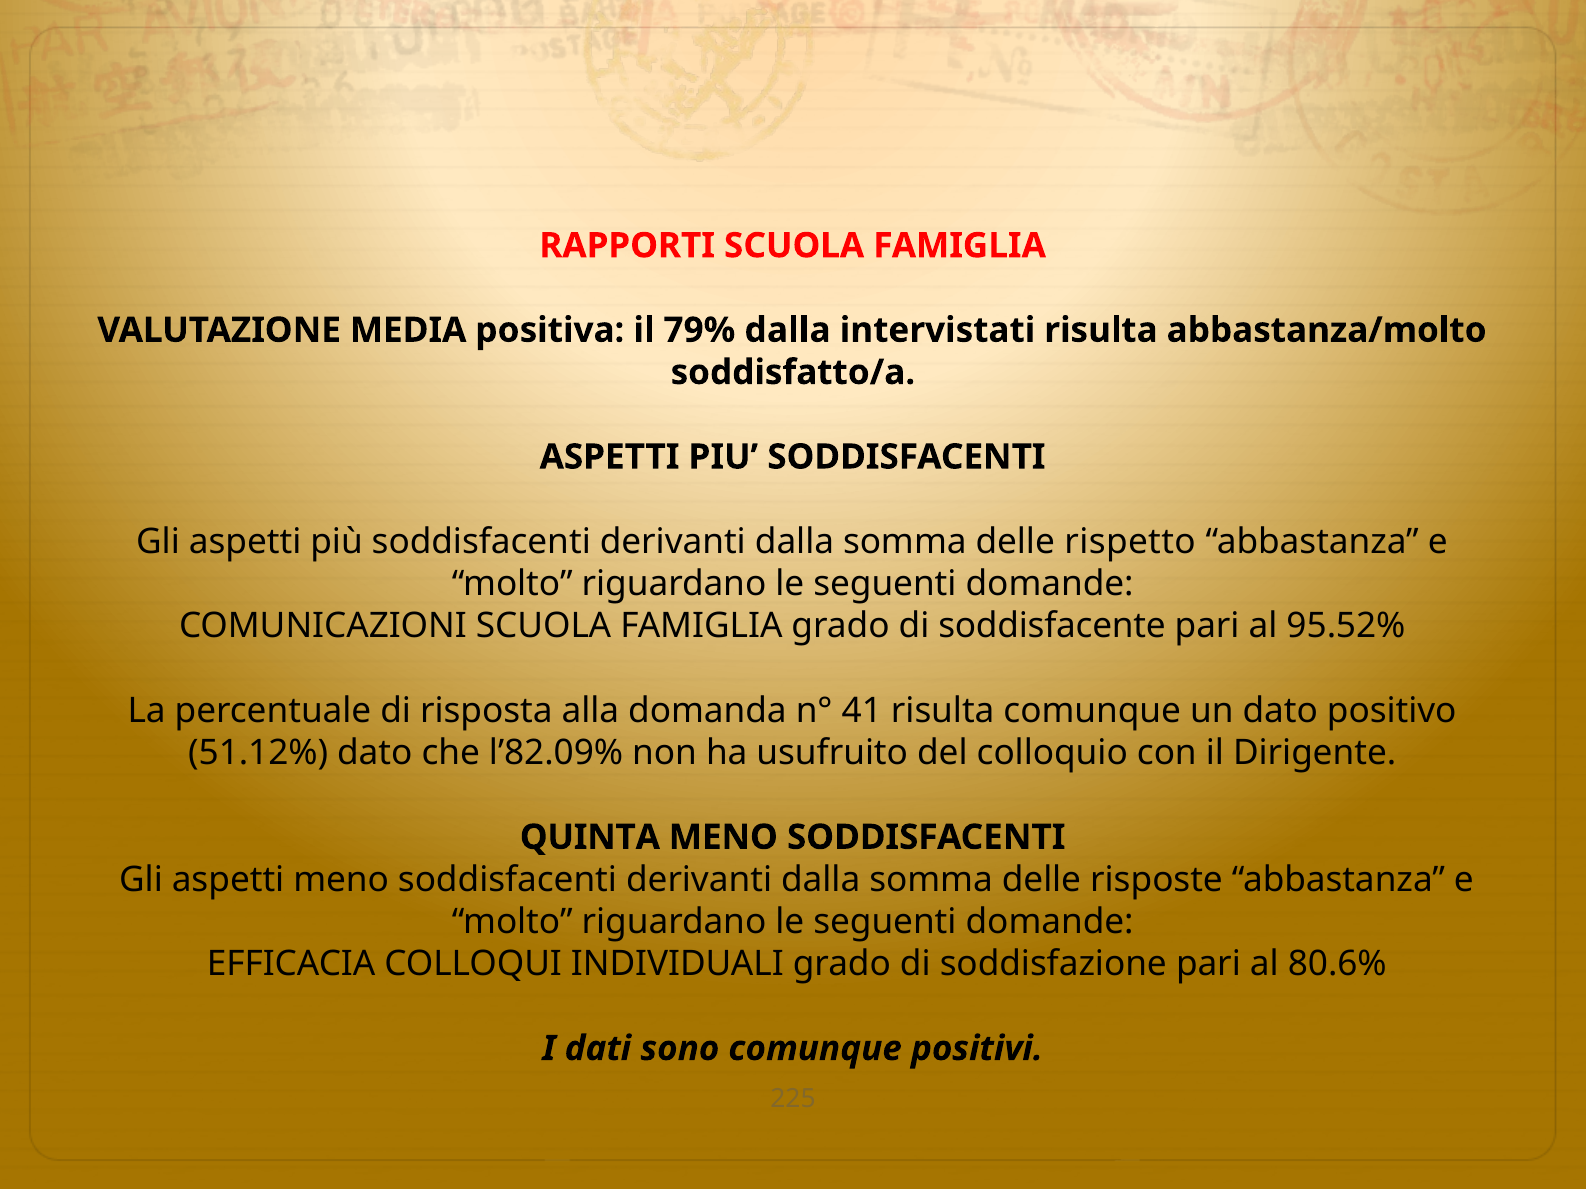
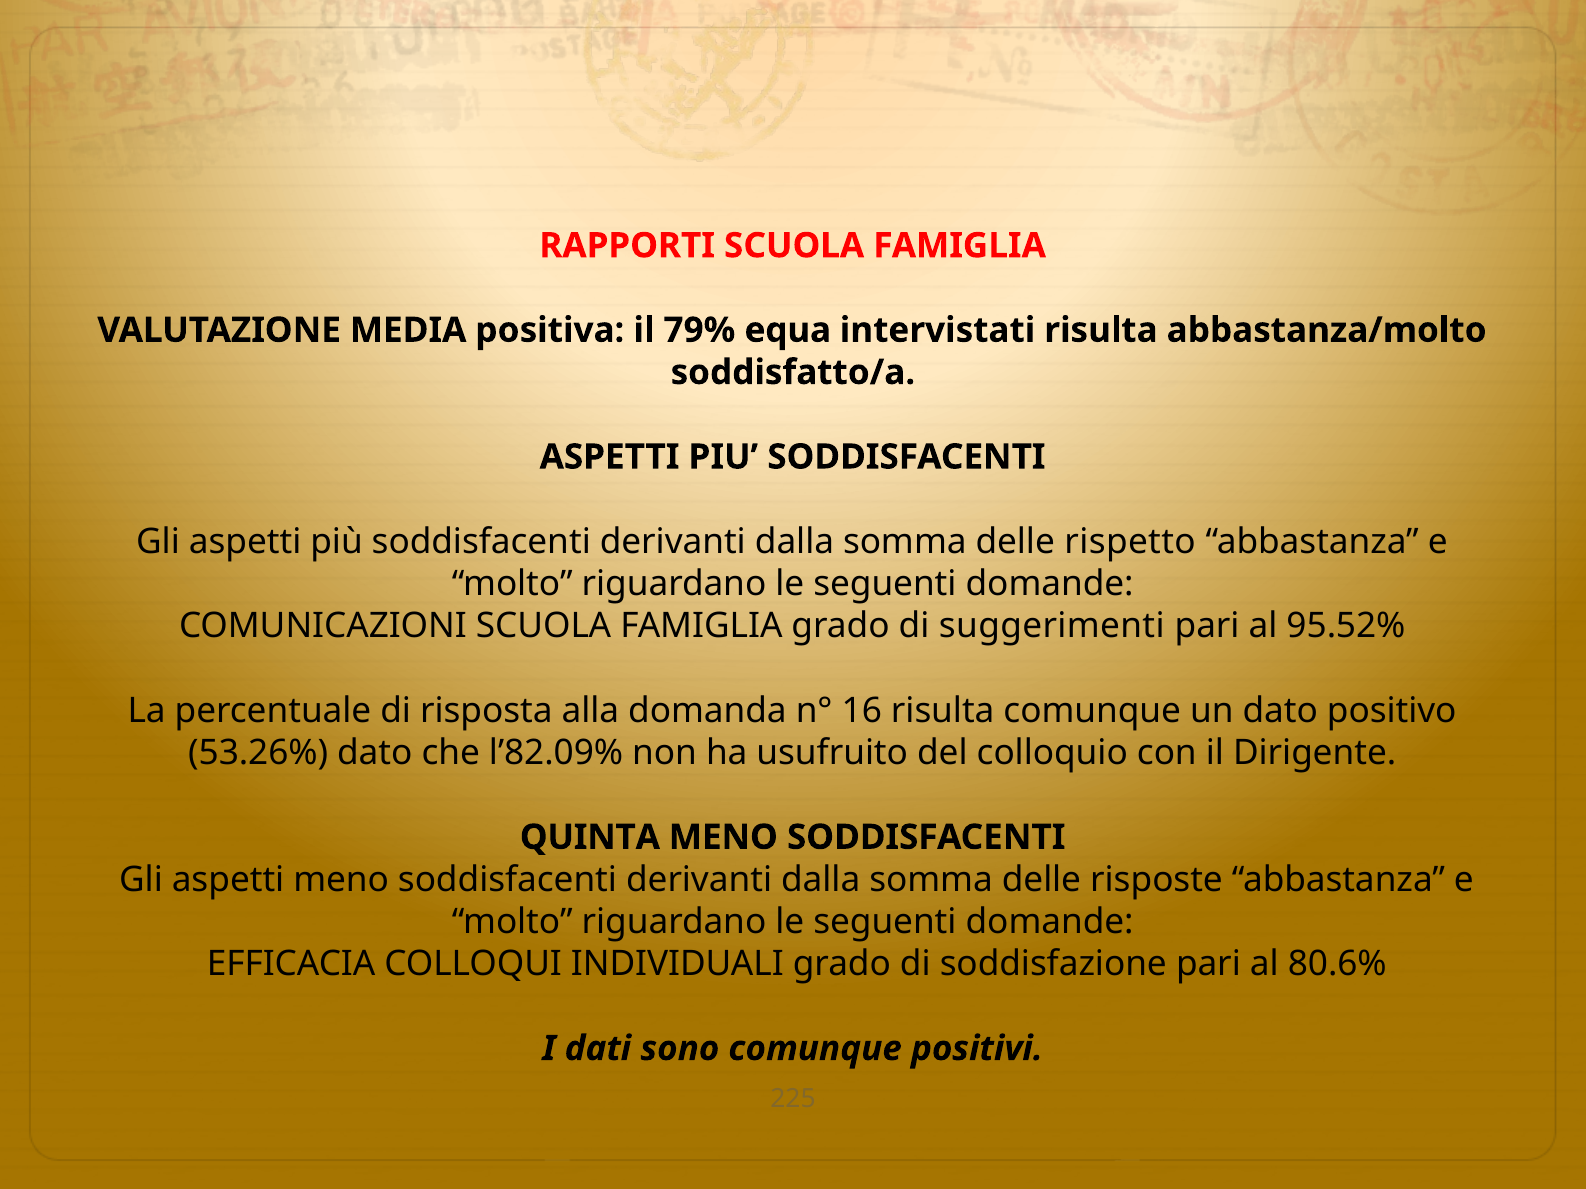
79% dalla: dalla -> equa (788, 330)
soddisfacente: soddisfacente -> suggerimenti (1052, 626)
41: 41 -> 16 (862, 711)
51.12%: 51.12% -> 53.26% (258, 753)
